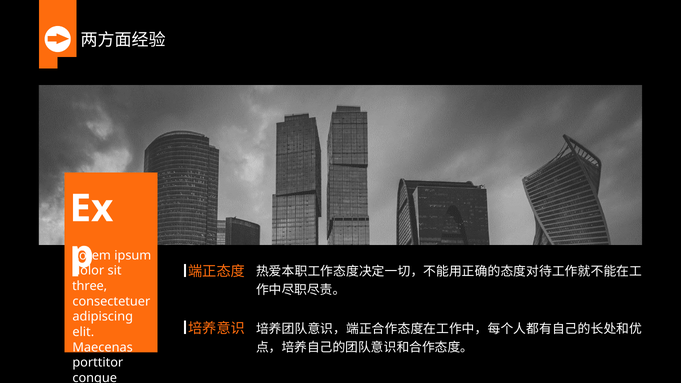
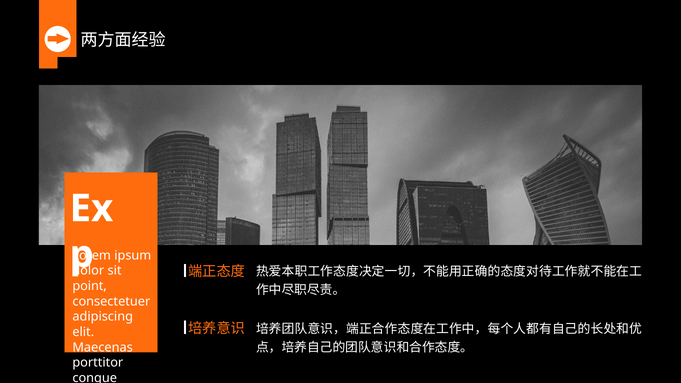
three: three -> point (90, 286)
